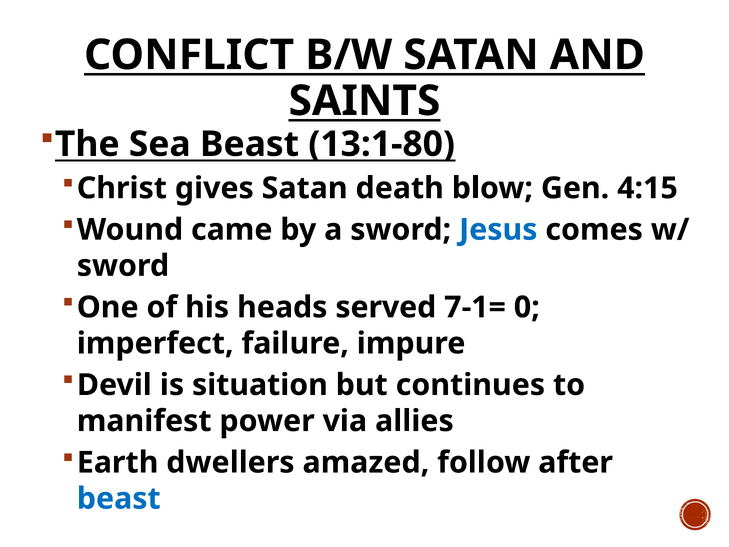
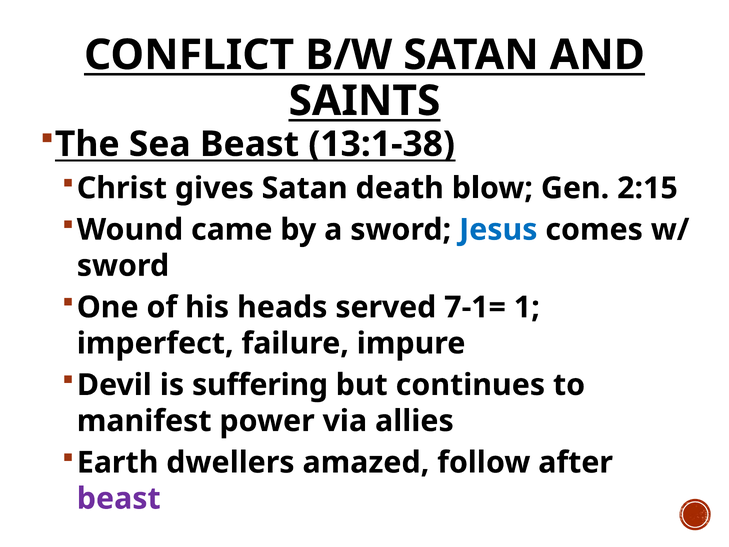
13:1-80: 13:1-80 -> 13:1-38 (382, 144)
4:15: 4:15 -> 2:15 (647, 188)
0: 0 -> 1 (527, 307)
situation: situation -> suffering (260, 385)
beast colour: blue -> purple (119, 498)
